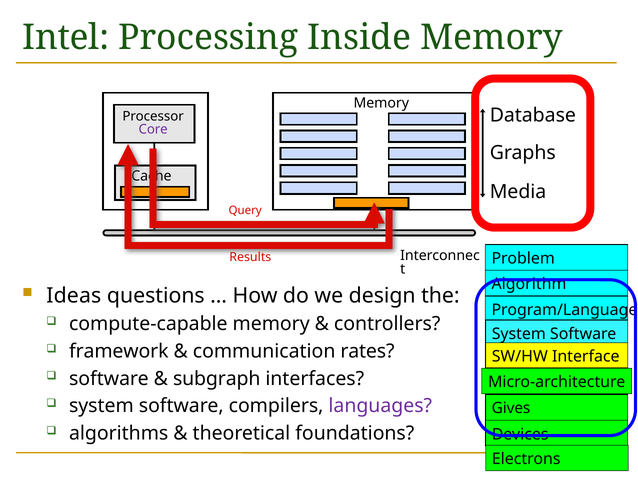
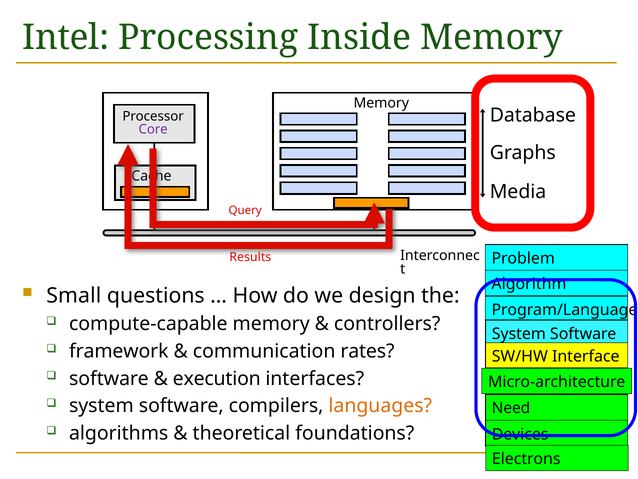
Ideas: Ideas -> Small (74, 295)
subgraph: subgraph -> execution (217, 378)
languages colour: purple -> orange (380, 405)
Gives: Gives -> Need (511, 408)
